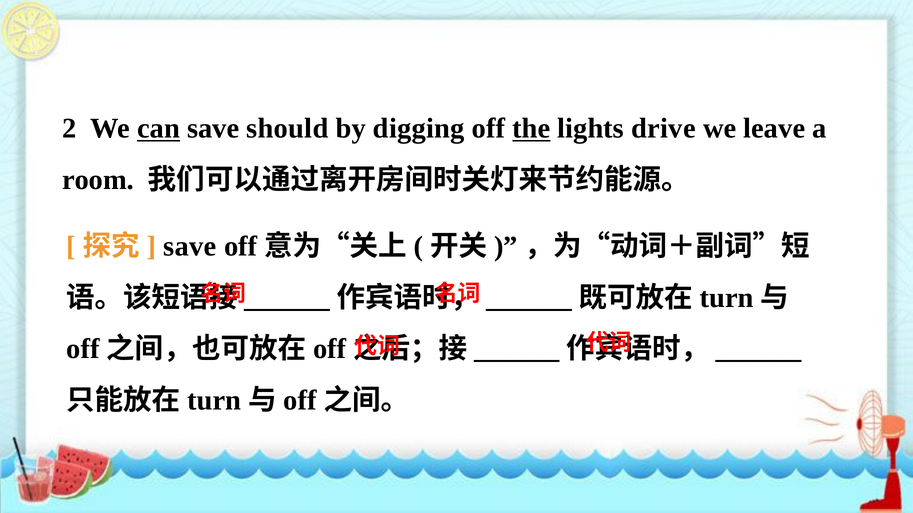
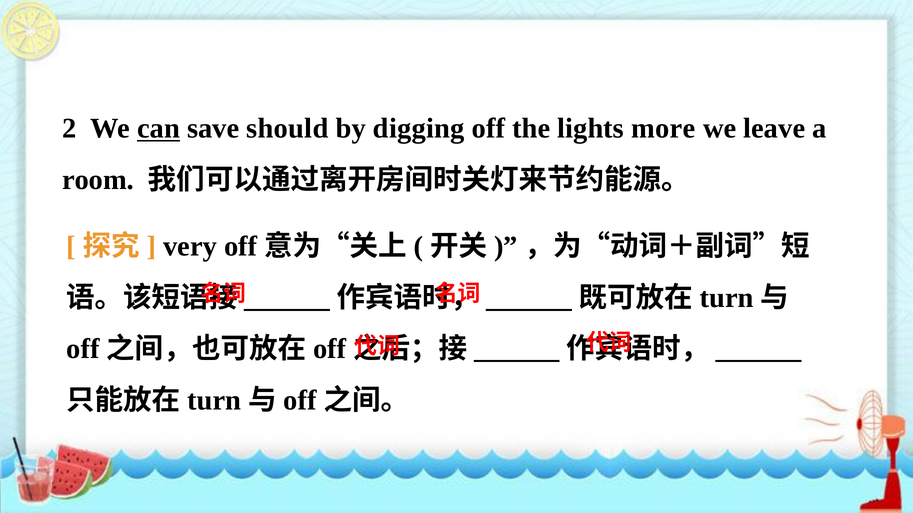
the underline: present -> none (531, 129)
drive: drive -> more (663, 129)
save: save -> very (190, 247)
